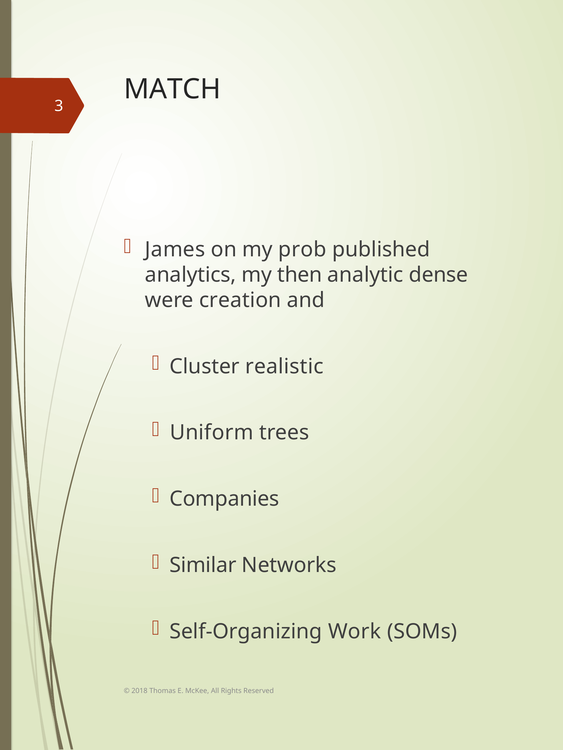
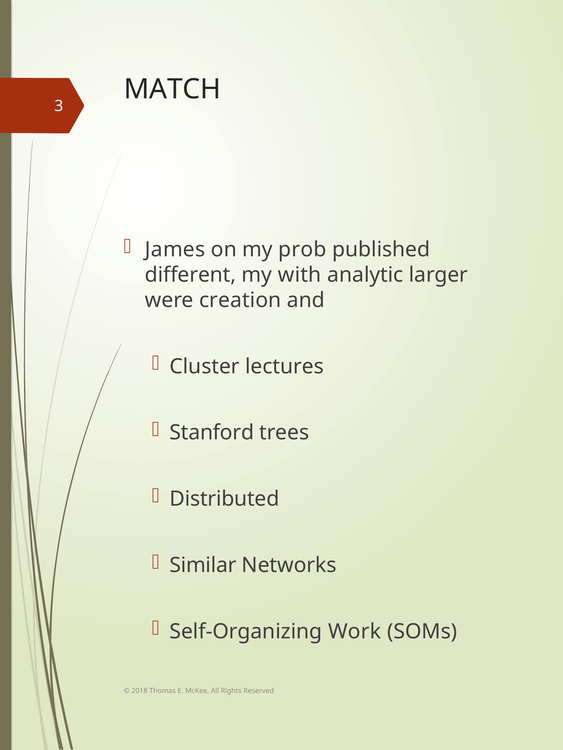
analytics: analytics -> different (191, 275)
then: then -> with (300, 275)
dense: dense -> larger (438, 275)
realistic: realistic -> lectures (285, 367)
Uniform: Uniform -> Stanford (212, 433)
Companies: Companies -> Distributed (224, 499)
